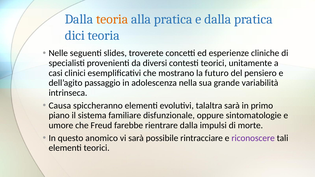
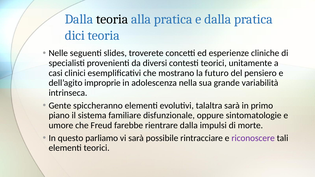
teoria colour: orange -> black (112, 19)
passaggio: passaggio -> improprie (102, 83)
Causa: Causa -> Gente (60, 106)
anomico: anomico -> parliamo (102, 138)
